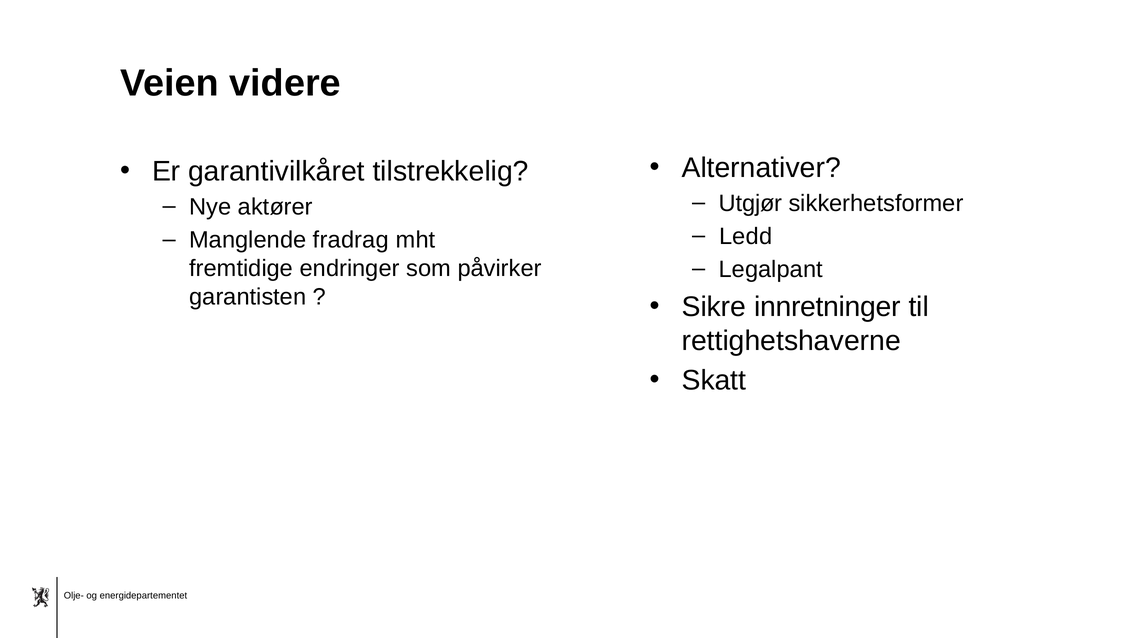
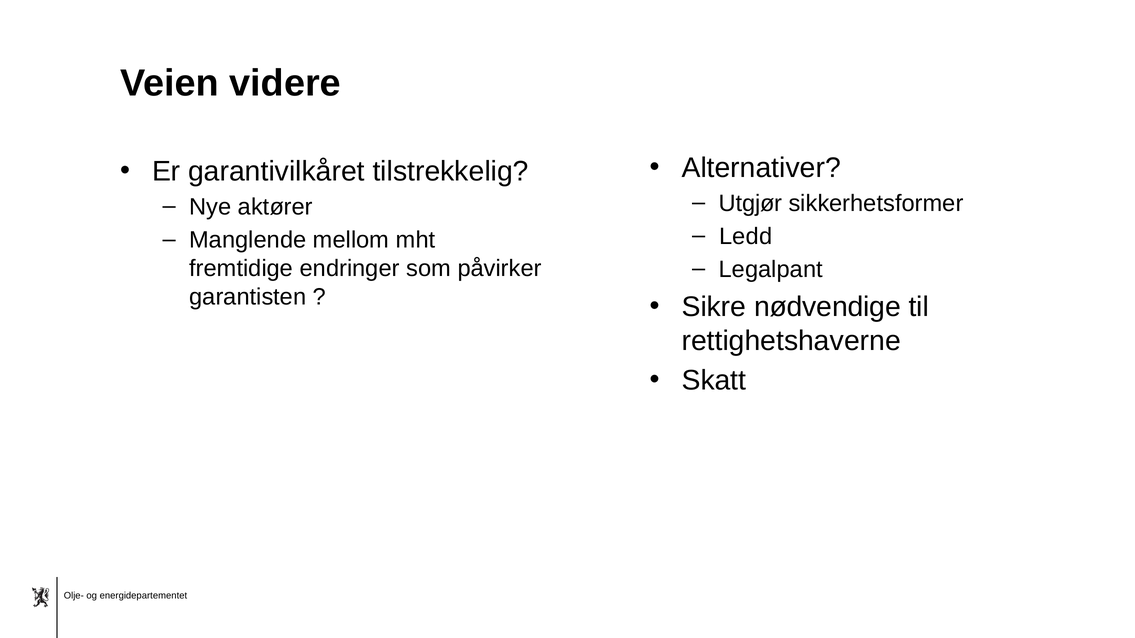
fradrag: fradrag -> mellom (351, 240)
innretninger: innretninger -> nødvendige (827, 307)
